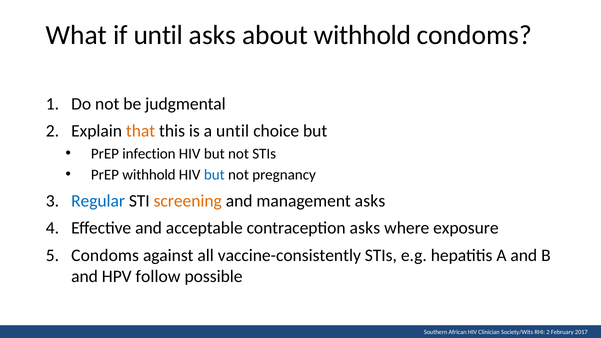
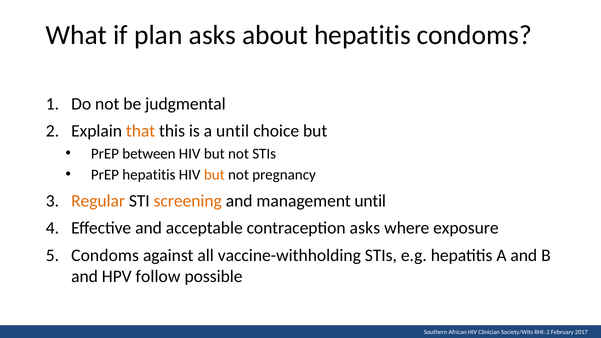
if until: until -> plan (158, 35)
about withhold: withhold -> hepatitis (362, 35)
infection: infection -> between (149, 154)
PrEP withhold: withhold -> hepatitis (149, 175)
but colour: blue -> orange (214, 175)
Regular colour: blue -> orange (98, 201)
management asks: asks -> until (370, 201)
vaccine-consistently: vaccine-consistently -> vaccine-withholding (289, 255)
